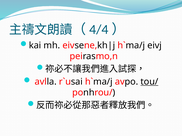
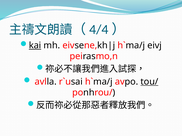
kai underline: none -> present (35, 46)
